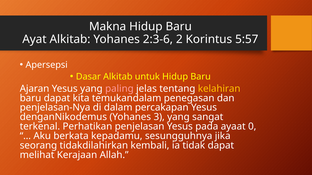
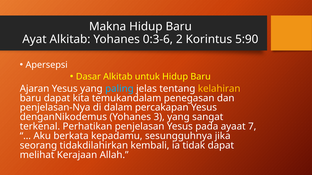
2:3-6: 2:3-6 -> 0:3-6 (158, 39)
5:57: 5:57 -> 5:90 (247, 39)
paling colour: pink -> light blue (119, 89)
0: 0 -> 7 (252, 127)
